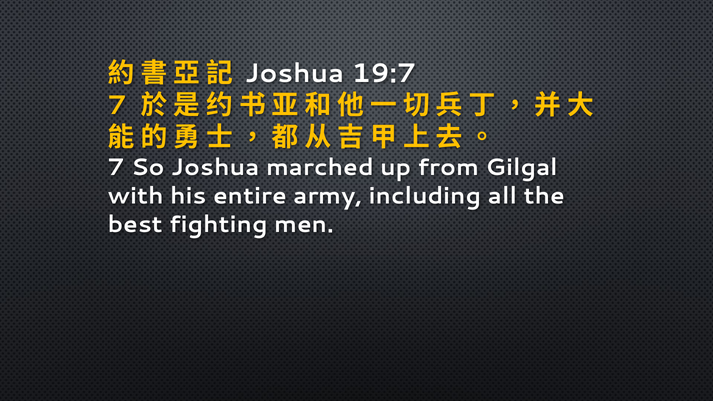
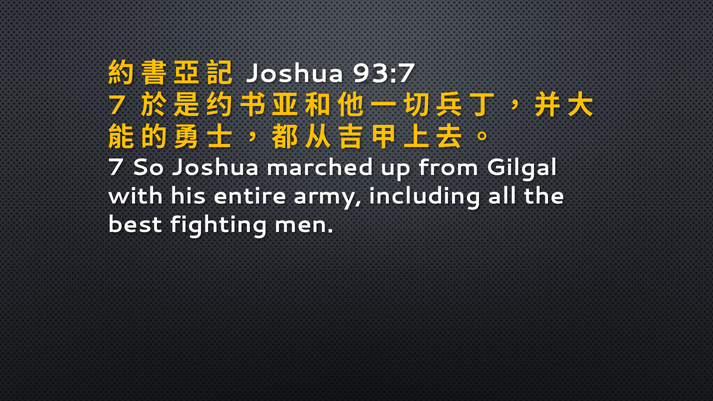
19:7: 19:7 -> 93:7 (384, 73)
